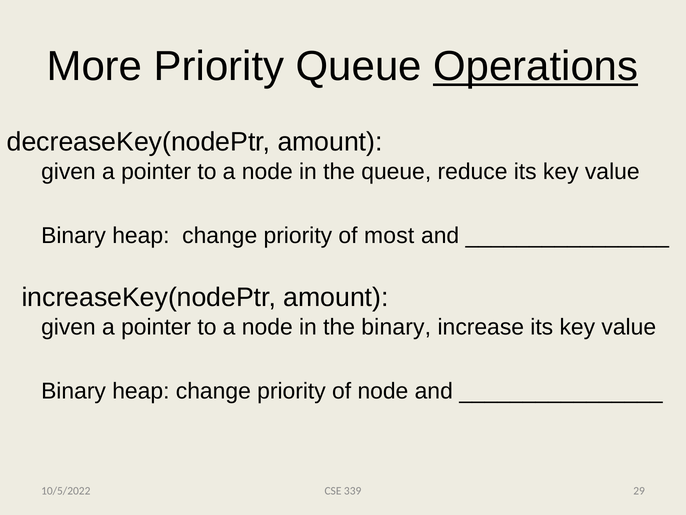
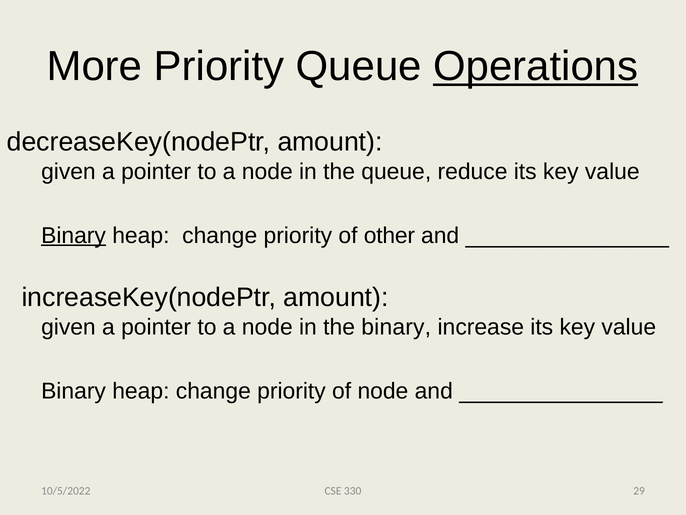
Binary underline: none -> present (74, 235)
most: most -> other (389, 235)
339: 339 -> 330 (353, 491)
